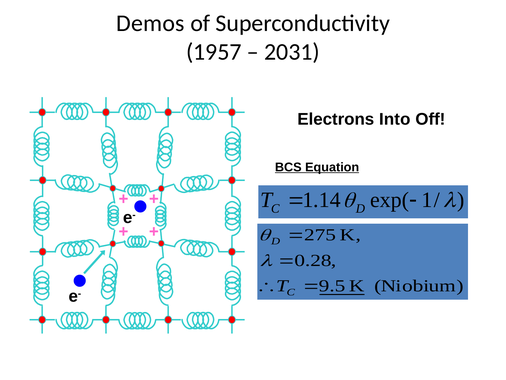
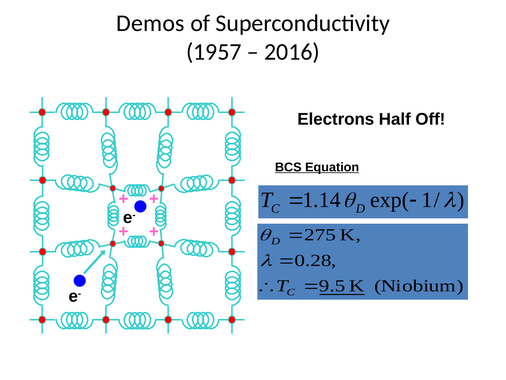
2031: 2031 -> 2016 (292, 52)
Into: Into -> Half (395, 119)
